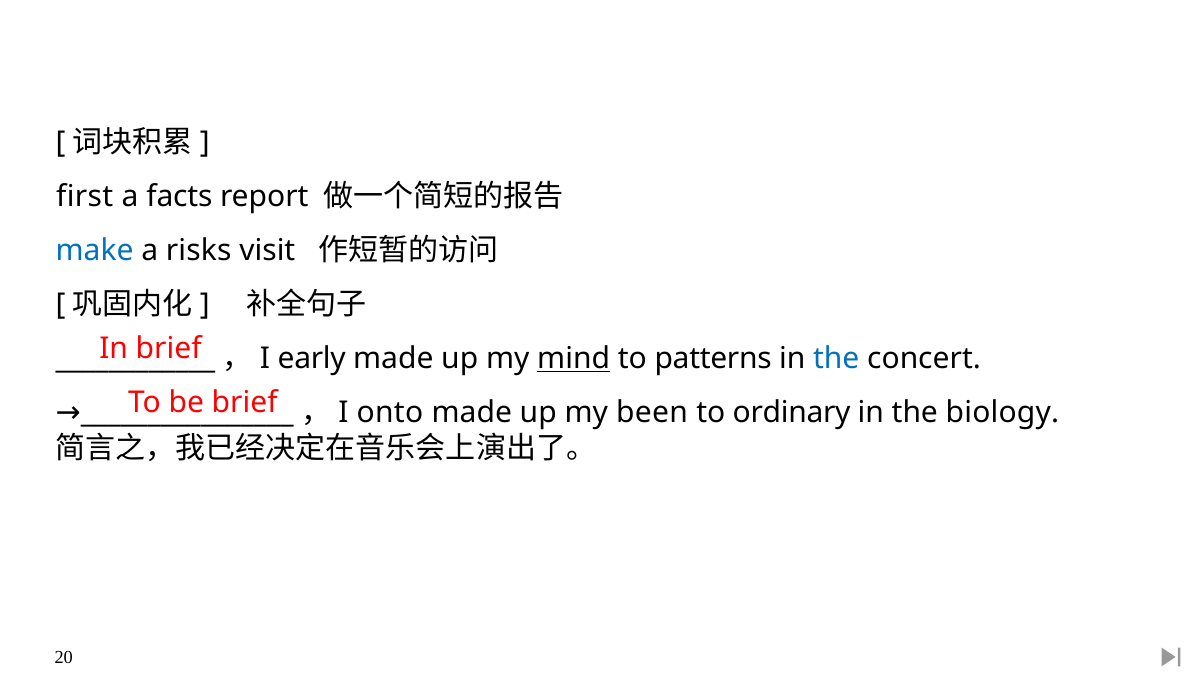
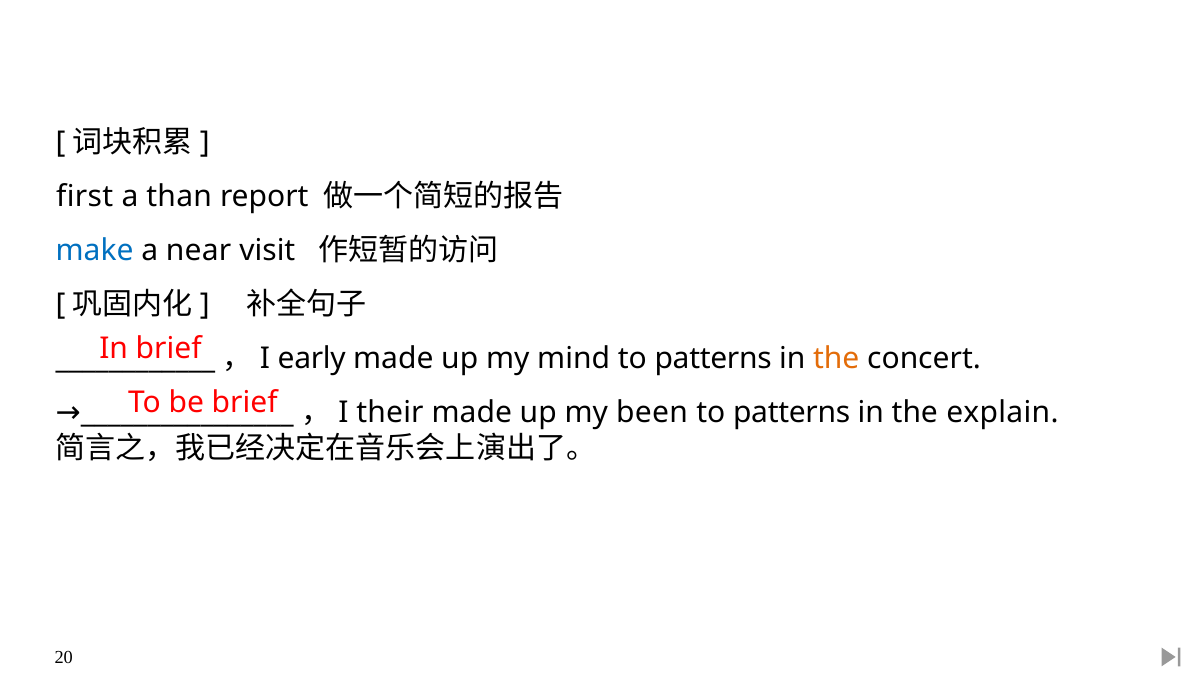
facts: facts -> than (179, 196)
risks: risks -> near (199, 250)
mind underline: present -> none (574, 358)
the colour: blue -> orange (836, 358)
onto: onto -> their (390, 412)
ordinary: ordinary -> patterns (792, 412)
biology: biology -> explain (1002, 412)
